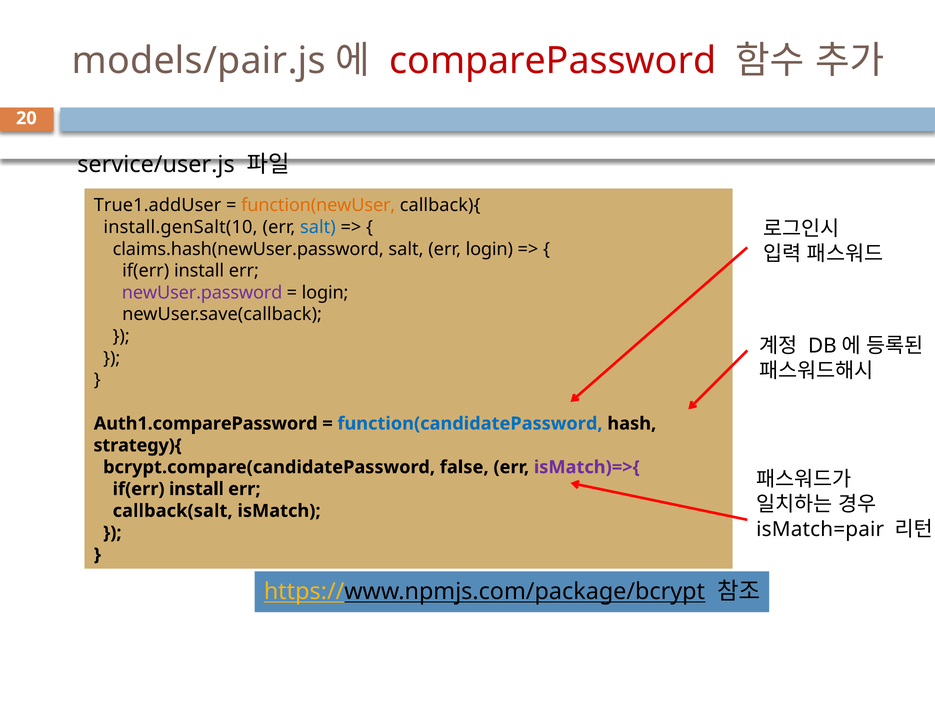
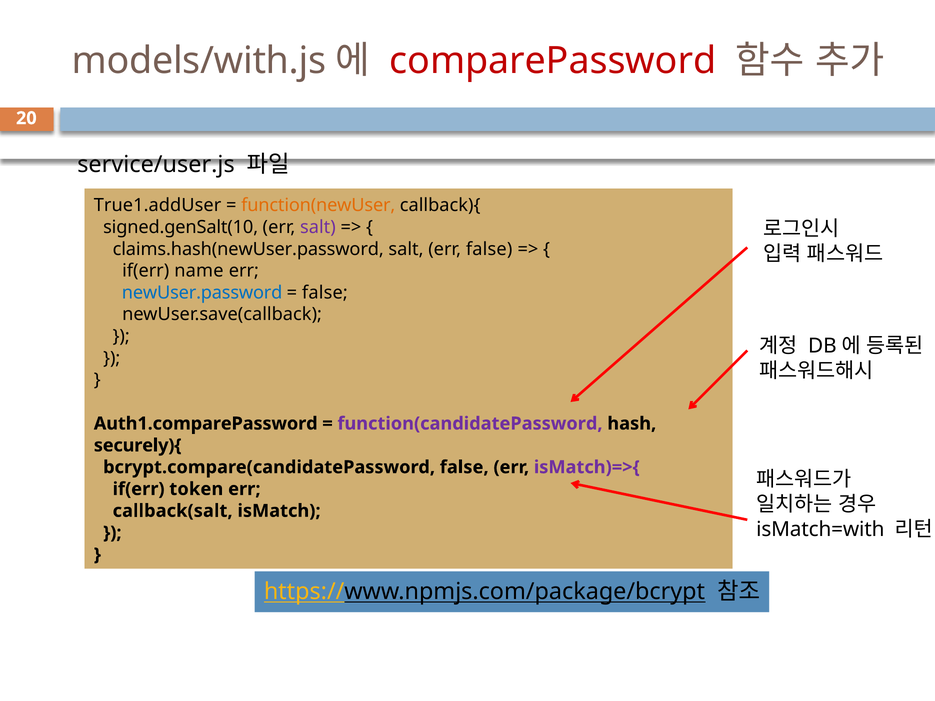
models/pair.js: models/pair.js -> models/with.js (199, 61)
install.genSalt(10: install.genSalt(10 -> signed.genSalt(10 (181, 227)
salt colour: blue -> purple (318, 227)
err login: login -> false (489, 249)
install: install -> name (199, 271)
newUser.password colour: purple -> blue (202, 293)
login: login -> false (325, 293)
function(candidatePassword colour: blue -> purple (470, 424)
strategy){: strategy){ -> securely){ (138, 446)
install: install -> token (196, 489)
isMatch=pair: isMatch=pair -> isMatch=with (820, 529)
